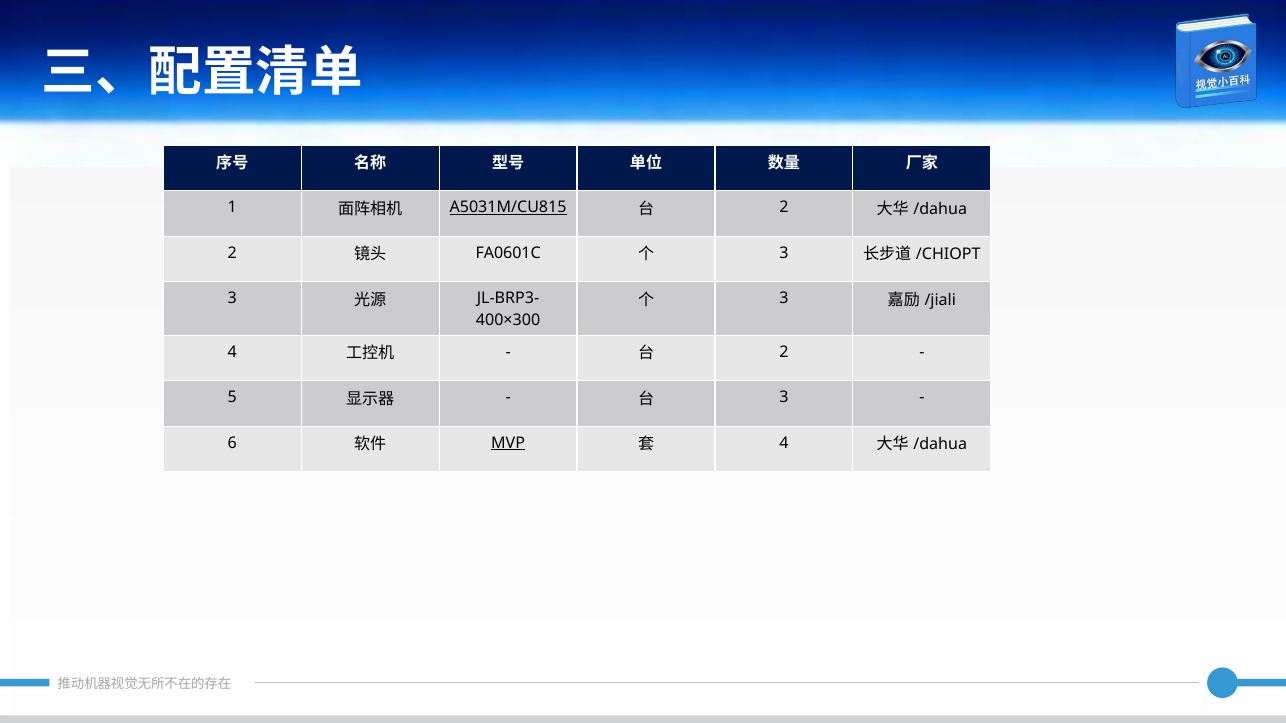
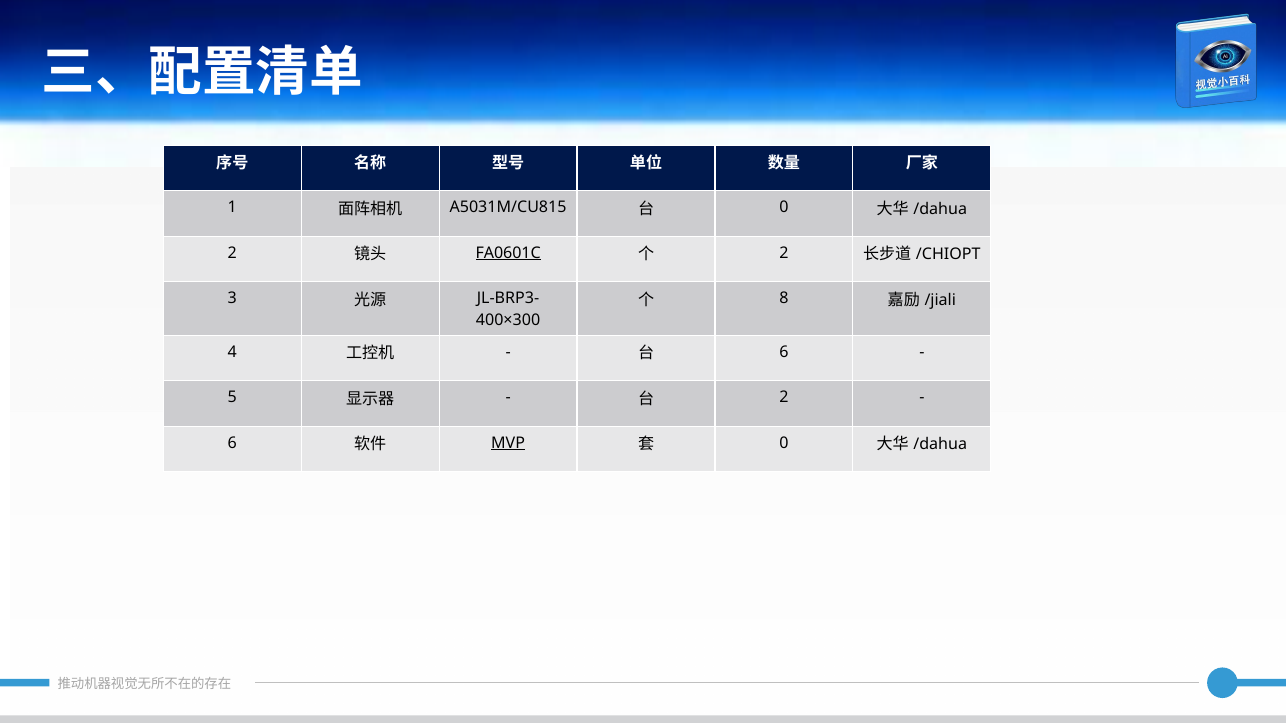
A5031M/CU815 underline: present -> none (508, 208)
2: 2 -> 0 (784, 208)
FA0601C underline: none -> present (508, 253)
3: 3 -> 2 (784, 253)
3: 3 -> 8 (784, 299)
2: 2 -> 6 (784, 352)
3: 3 -> 2 (784, 398)
4: 4 -> 0 (784, 443)
